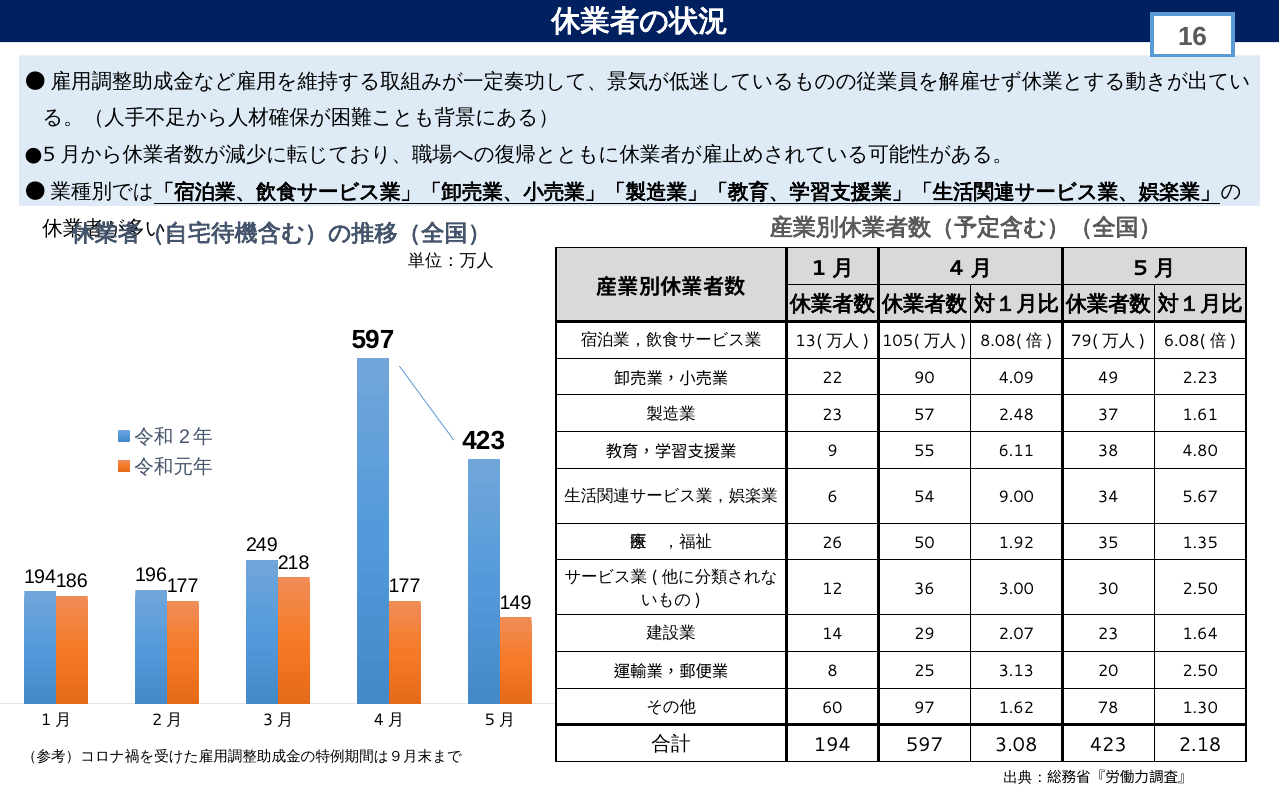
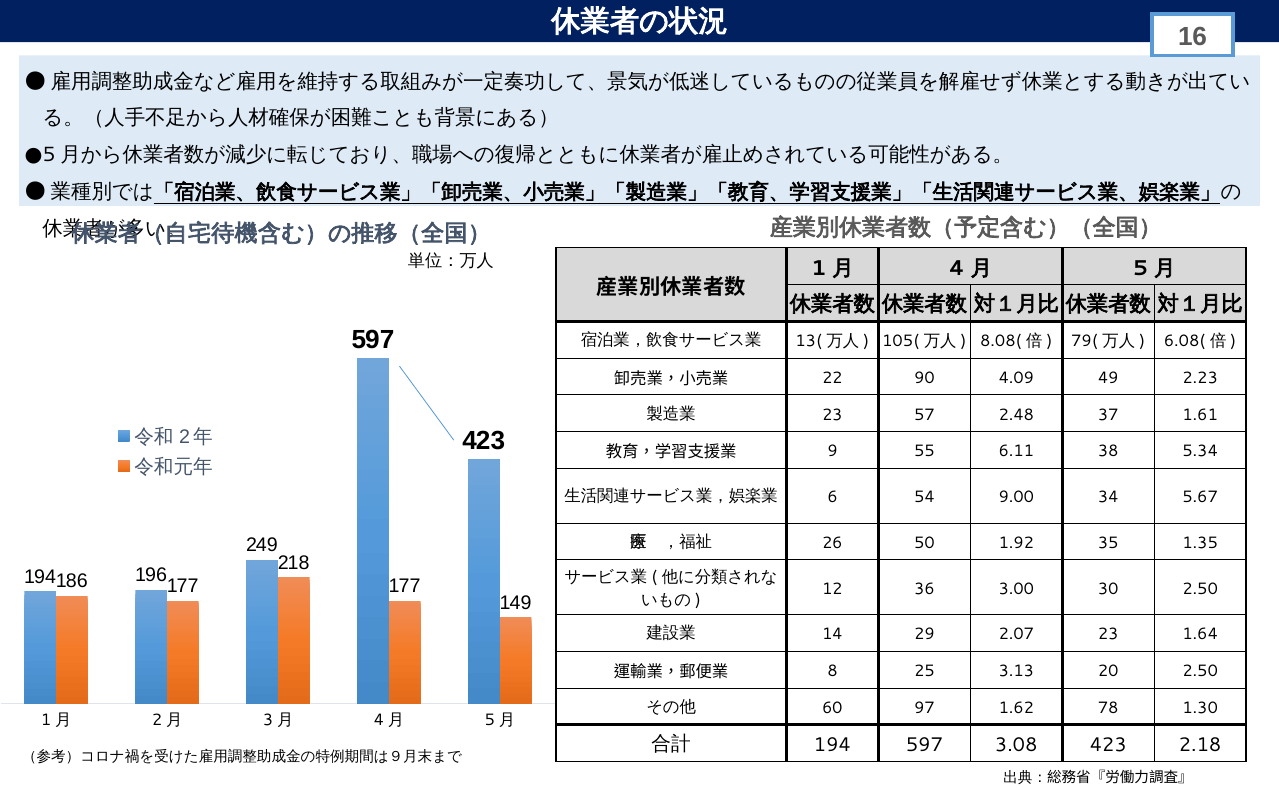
4.80: 4.80 -> 5.34 (1200, 452)
